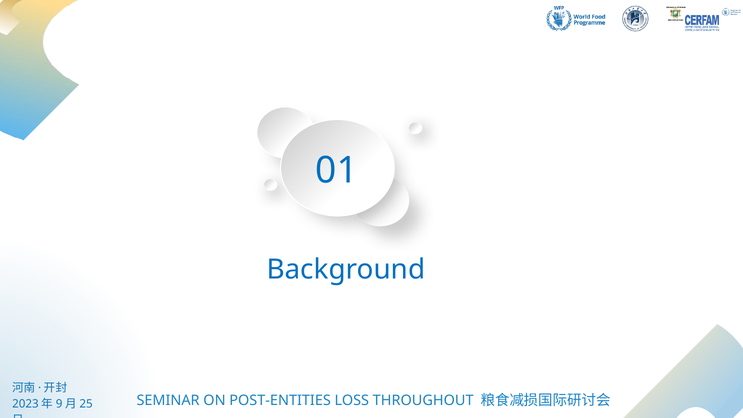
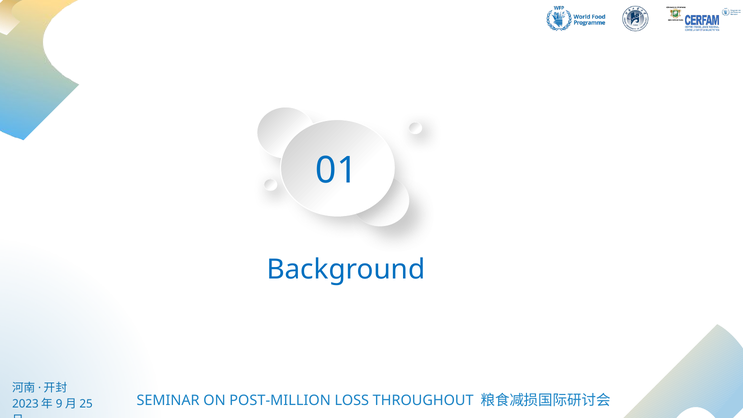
POST-ENTITIES: POST-ENTITIES -> POST-MILLION (280, 400)
